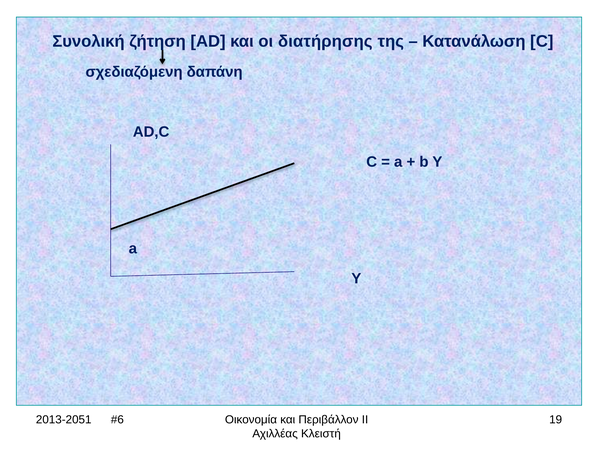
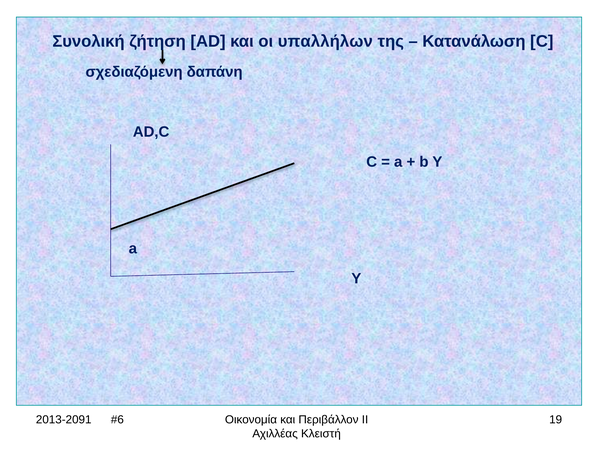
διατήρησης: διατήρησης -> υπαλλήλων (325, 41)
2013-2051: 2013-2051 -> 2013-2091 (64, 419)
